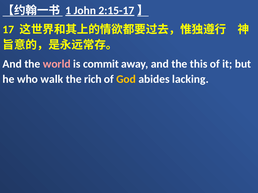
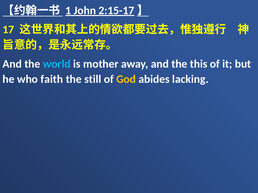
world colour: pink -> light blue (57, 64)
commit: commit -> mother (101, 64)
walk: walk -> faith (52, 79)
rich: rich -> still (93, 79)
